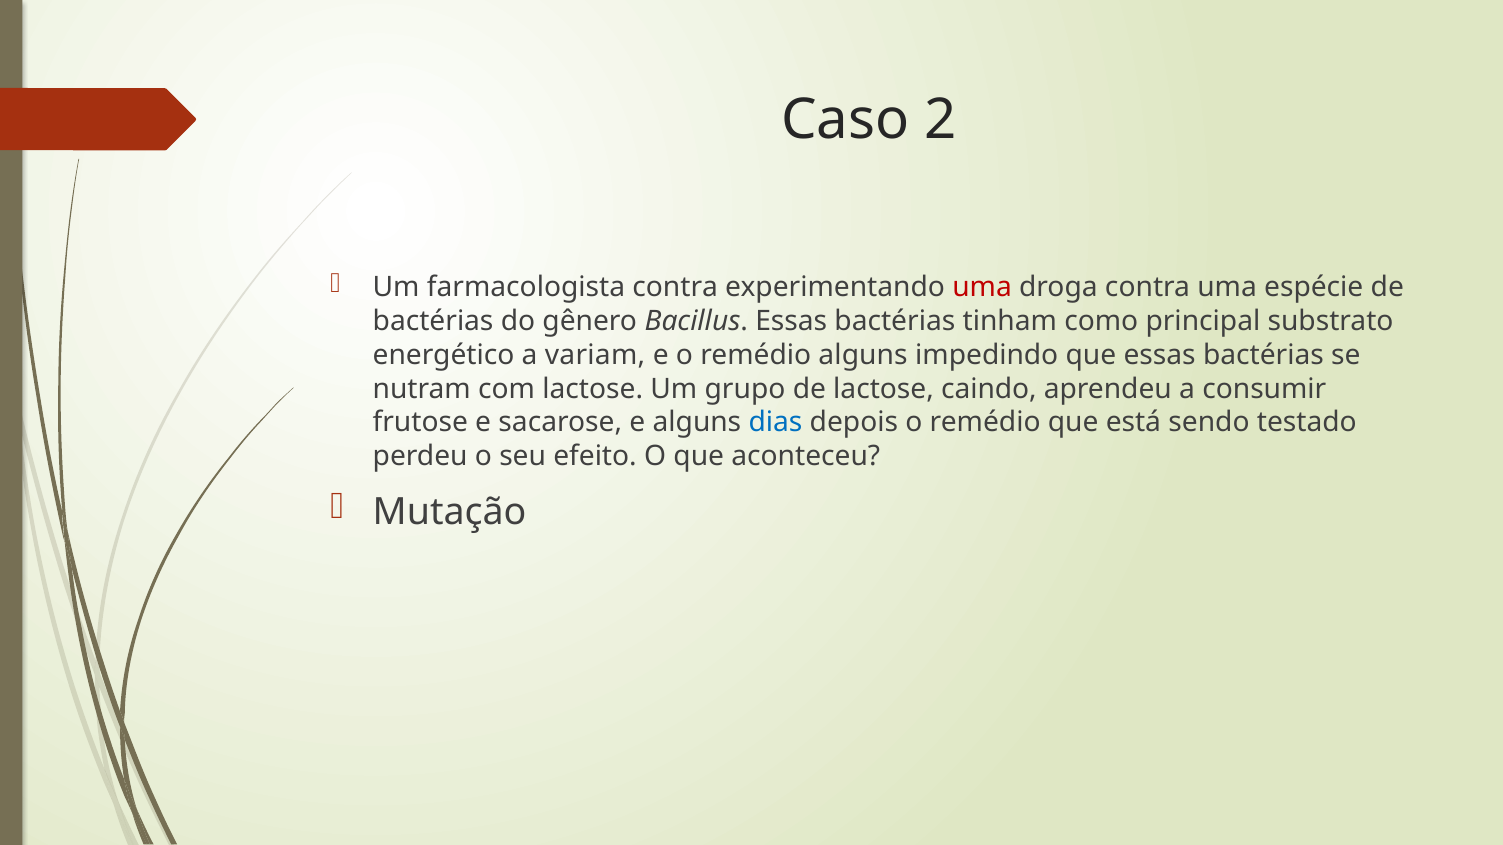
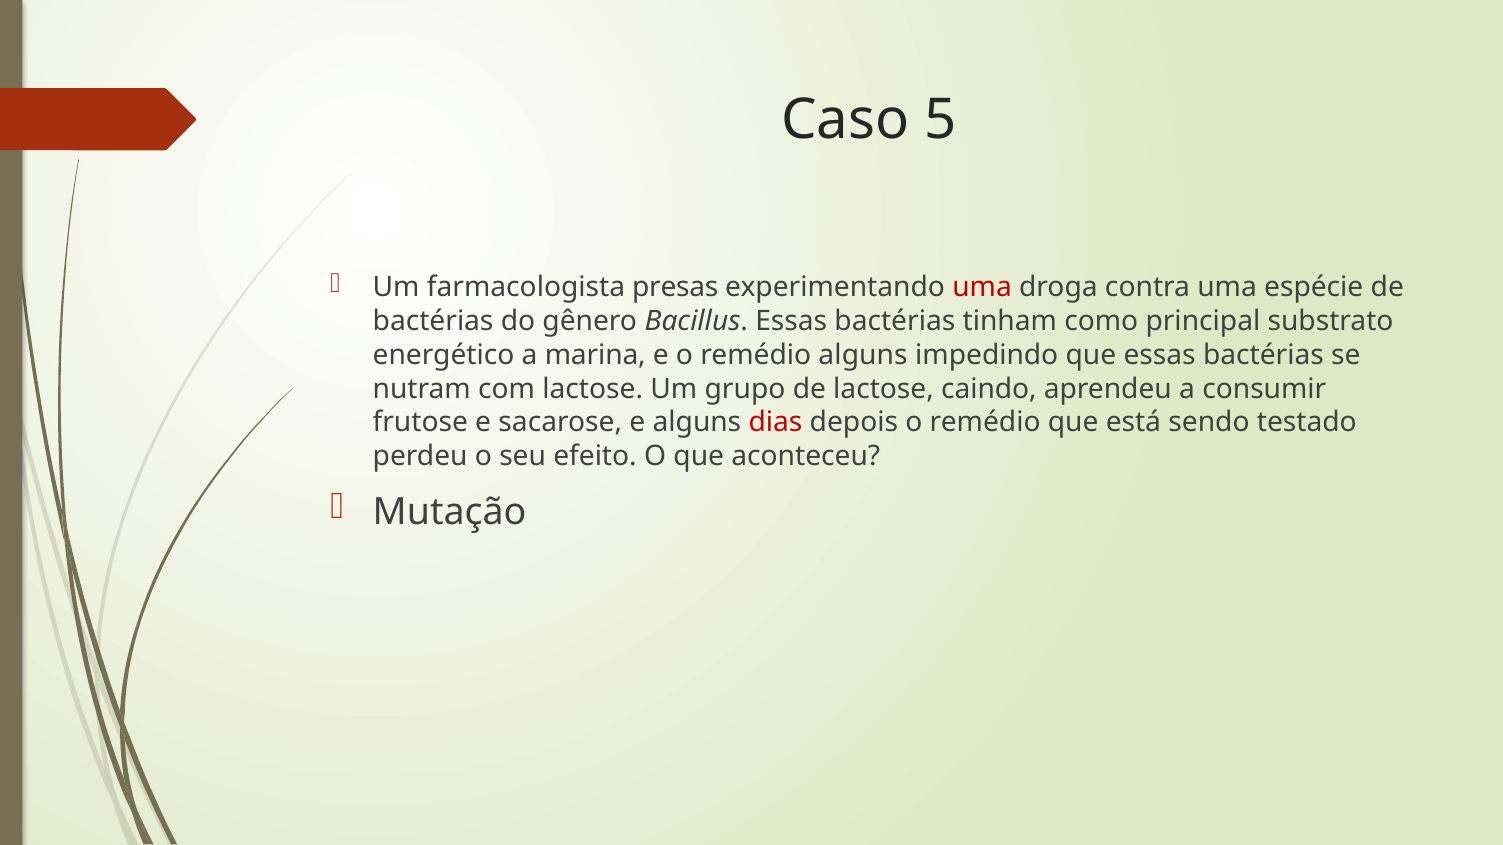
2: 2 -> 5 (940, 120)
farmacologista contra: contra -> presas (675, 288)
variam: variam -> marina (595, 355)
dias colour: blue -> red (775, 423)
